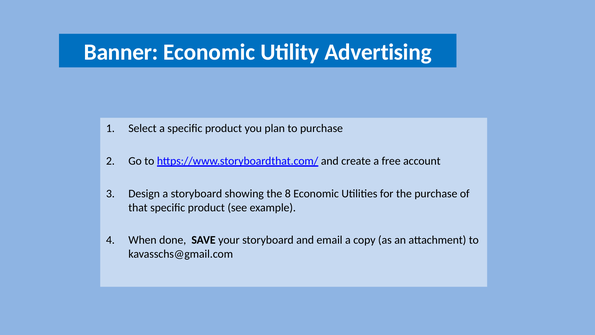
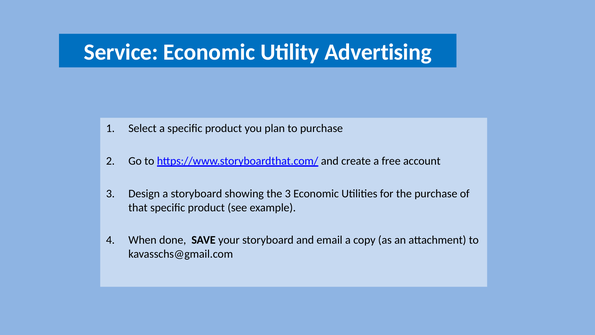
Banner: Banner -> Service (121, 52)
the 8: 8 -> 3 (288, 193)
